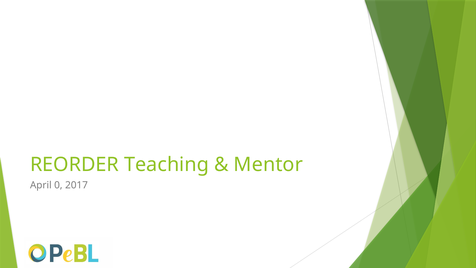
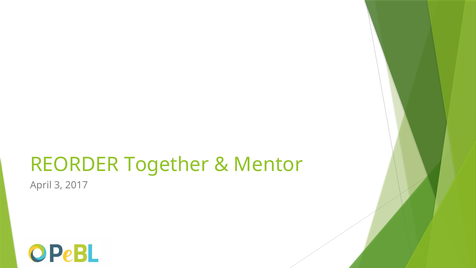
Teaching: Teaching -> Together (167, 164)
0: 0 -> 3 (58, 185)
